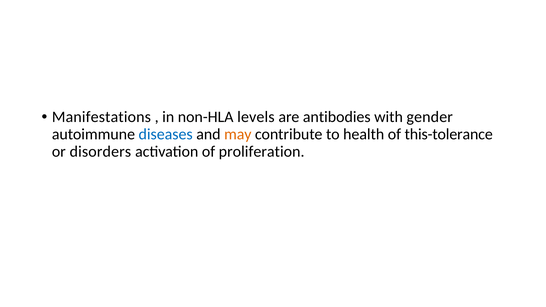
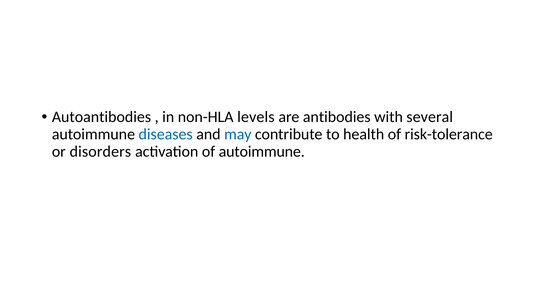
Manifestations: Manifestations -> Autoantibodies (101, 117)
gender: gender -> several (430, 117)
may colour: orange -> blue (238, 134)
this-tolerance: this-tolerance -> risk-tolerance (449, 134)
of proliferation: proliferation -> autoimmune (262, 152)
